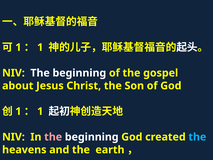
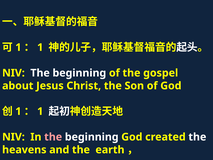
the colour: light blue -> white (197, 137)
